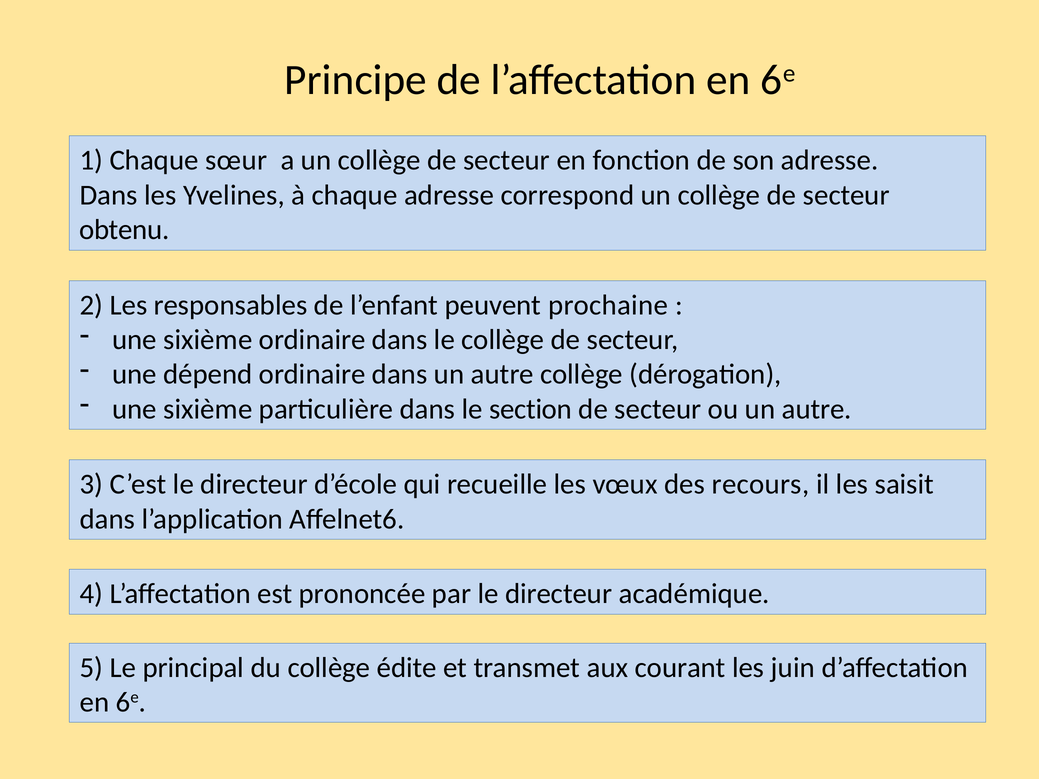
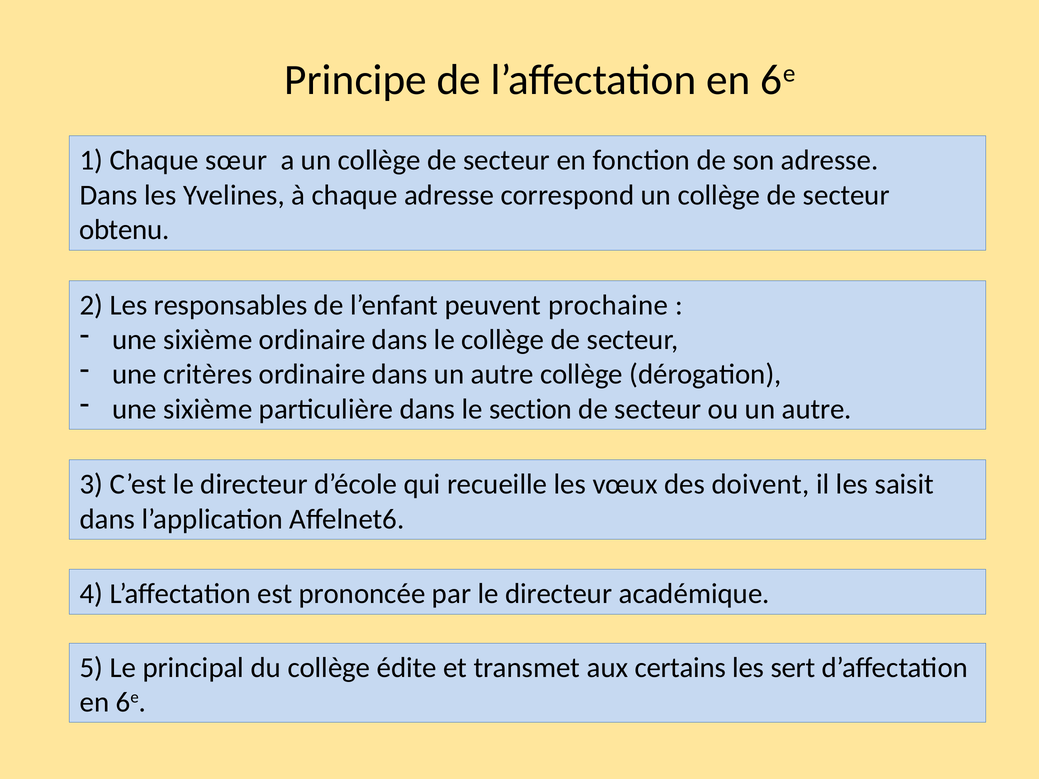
dépend: dépend -> critères (208, 375)
recours: recours -> doivent (760, 485)
courant: courant -> certains (680, 668)
juin: juin -> sert (793, 668)
